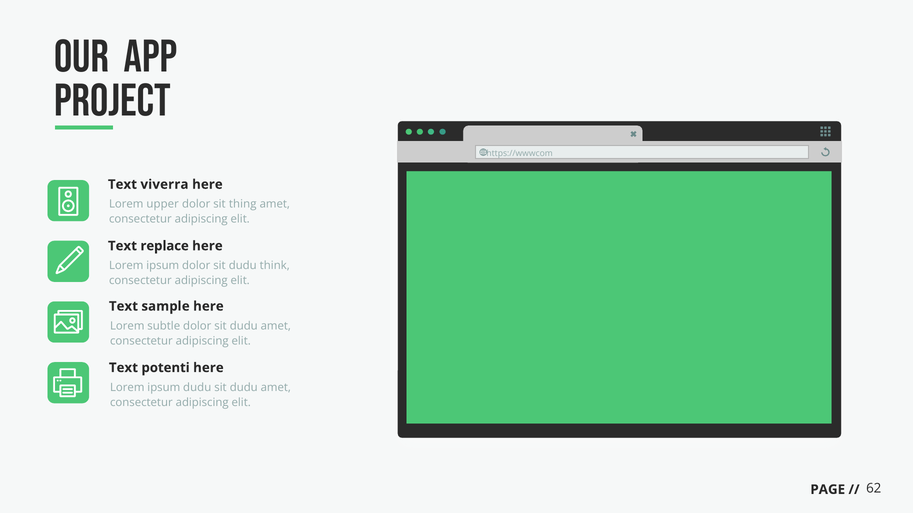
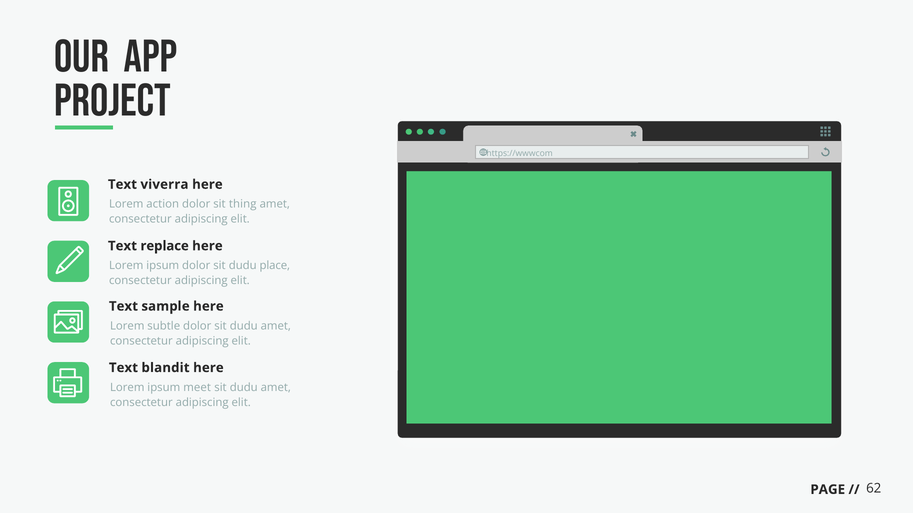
upper: upper -> action (163, 204)
think: think -> place (275, 266)
potenti: potenti -> blandit (166, 368)
ipsum dudu: dudu -> meet (197, 388)
